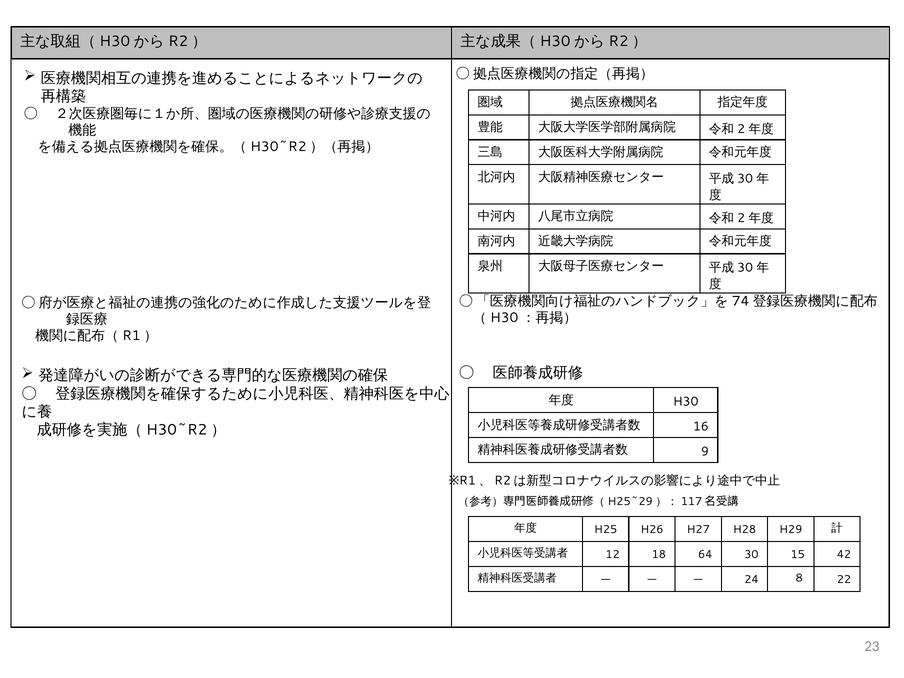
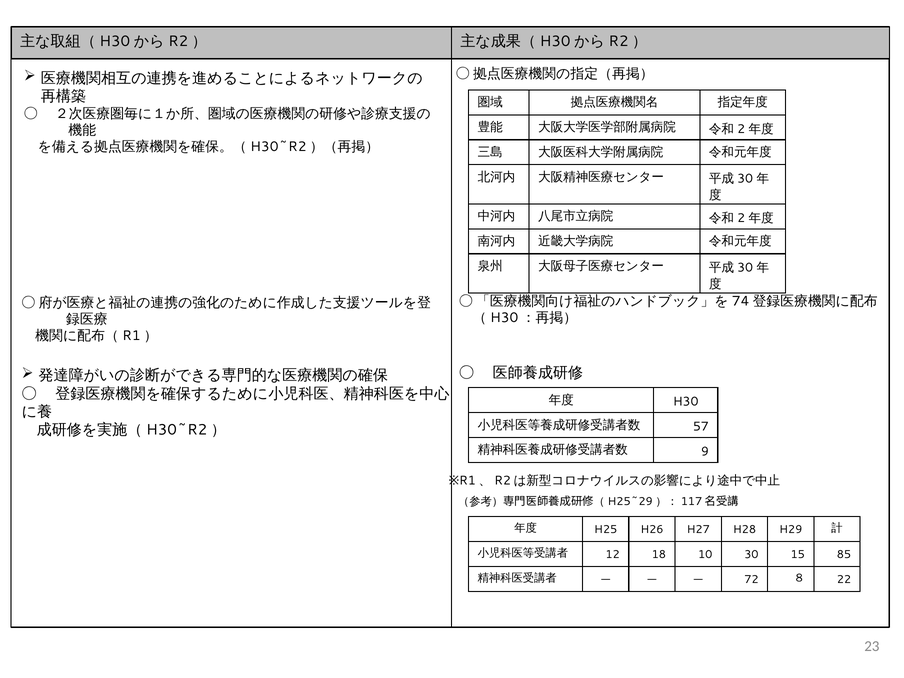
16: 16 -> 57 (701, 427)
64: 64 -> 10 (705, 555)
42: 42 -> 85 (844, 555)
24: 24 -> 72 (751, 580)
